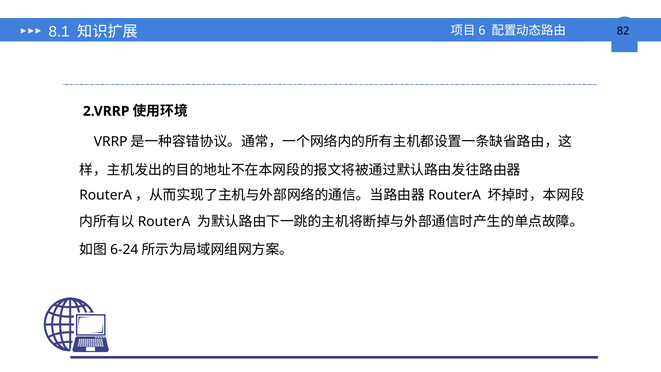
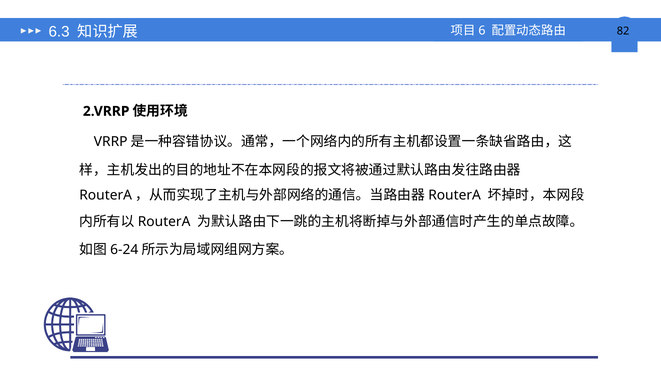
8.1: 8.1 -> 6.3 (59, 32)
